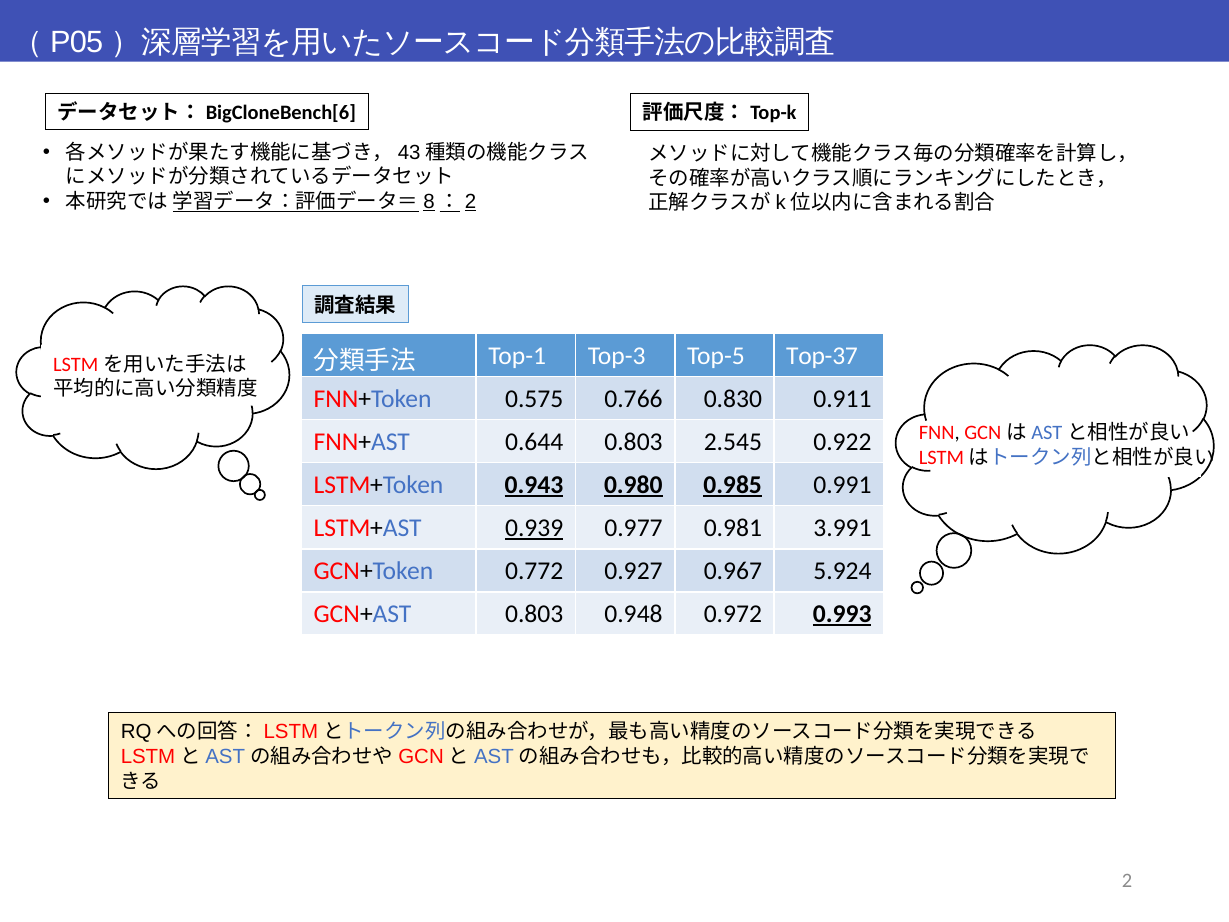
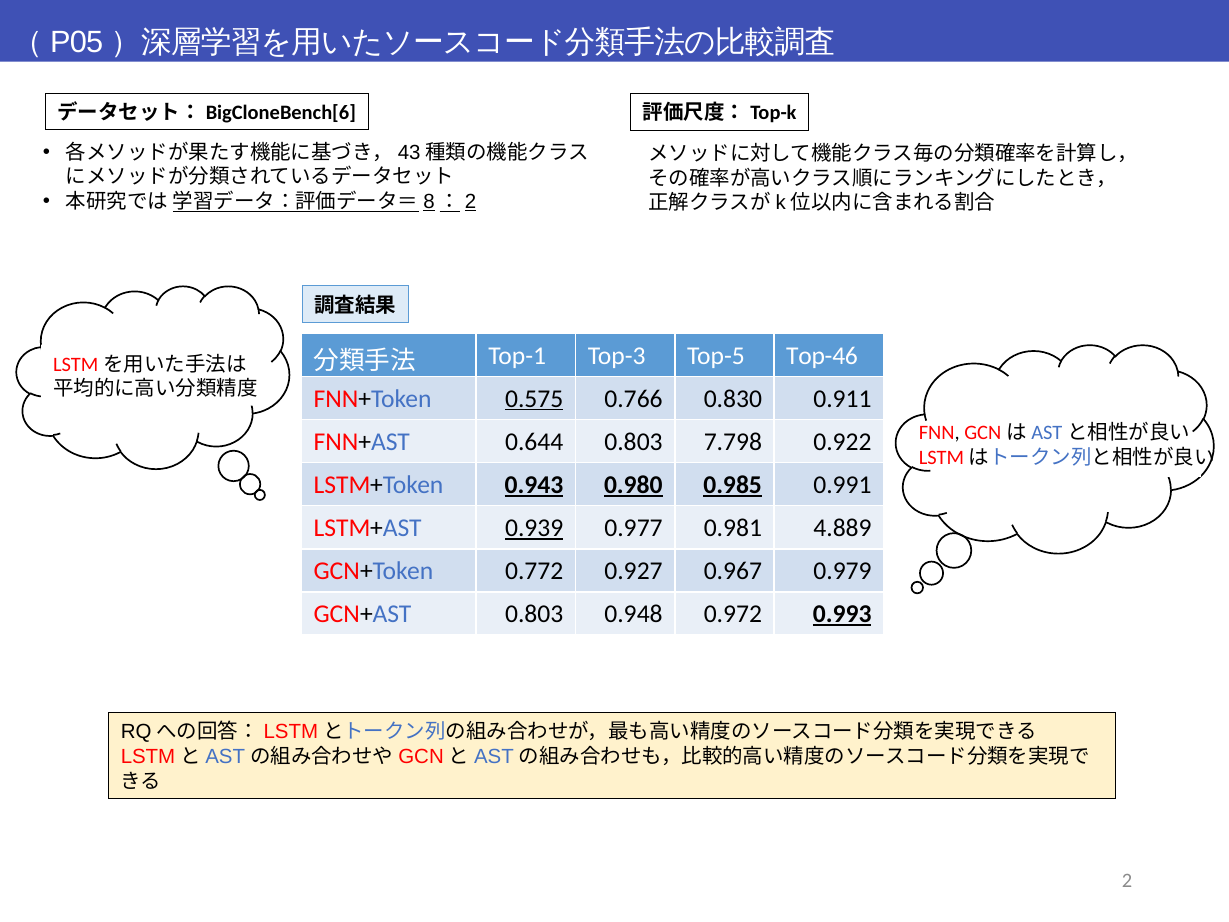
Top-37: Top-37 -> Top-46 (822, 355)
0.575 underline: none -> present (534, 399)
2.545: 2.545 -> 7.798 (733, 442)
3.991: 3.991 -> 4.889 (842, 528)
5.924: 5.924 -> 0.979 (842, 571)
